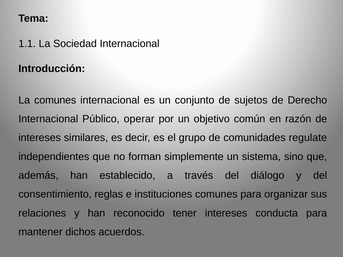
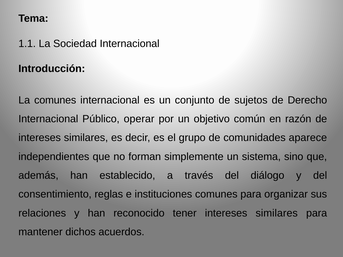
regulate: regulate -> aparece (308, 138)
tener intereses conducta: conducta -> similares (277, 213)
